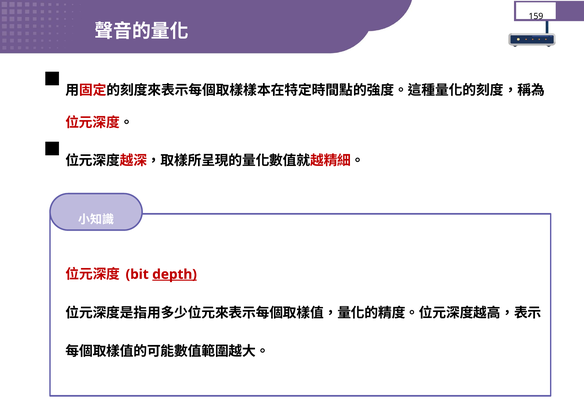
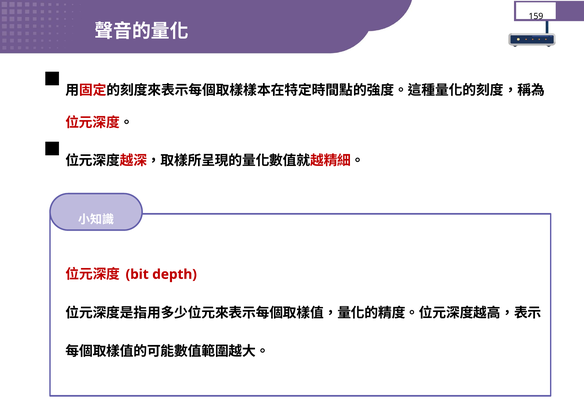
depth underline: present -> none (175, 274)
